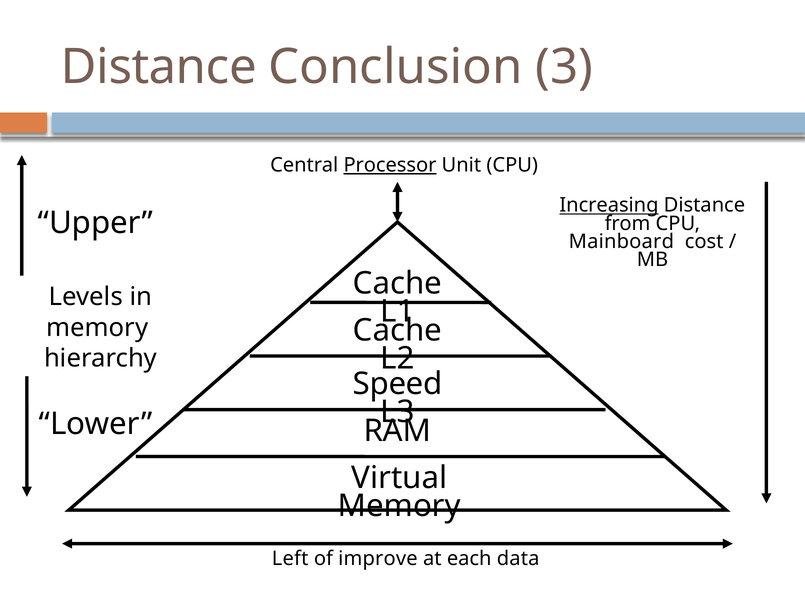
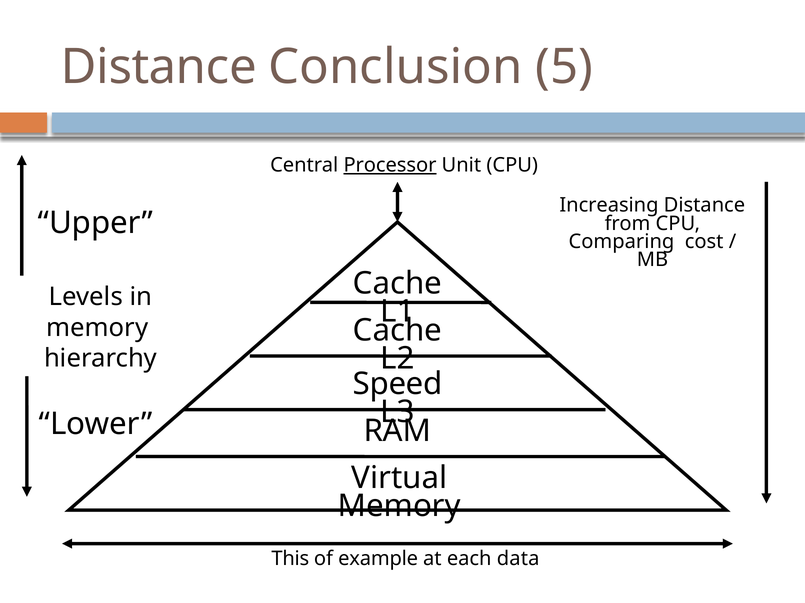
3: 3 -> 5 (564, 67)
Increasing underline: present -> none (609, 206)
Mainboard: Mainboard -> Comparing (621, 242)
Left: Left -> This (290, 559)
improve: improve -> example (378, 559)
